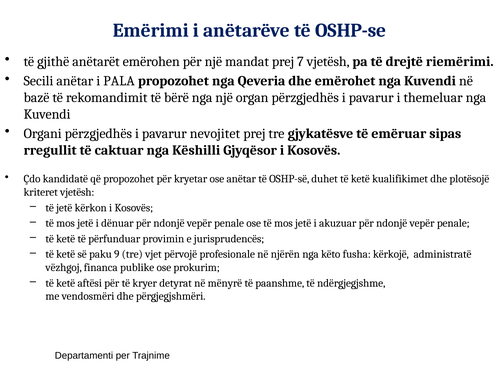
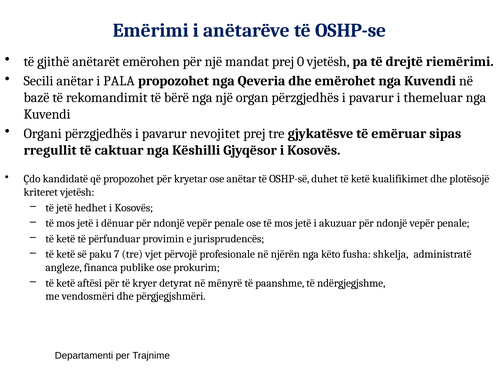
7: 7 -> 0 (301, 62)
kërkon: kërkon -> hedhet (91, 208)
9: 9 -> 7 (117, 254)
kërkojë: kërkojë -> shkelja (391, 254)
vëzhgoj: vëzhgoj -> angleze (64, 268)
